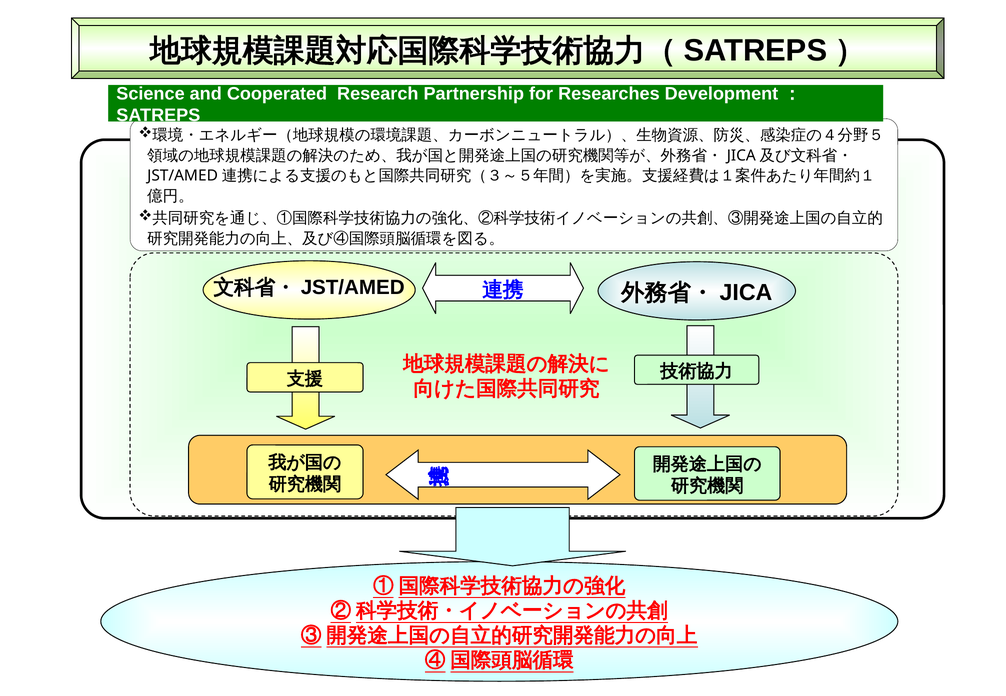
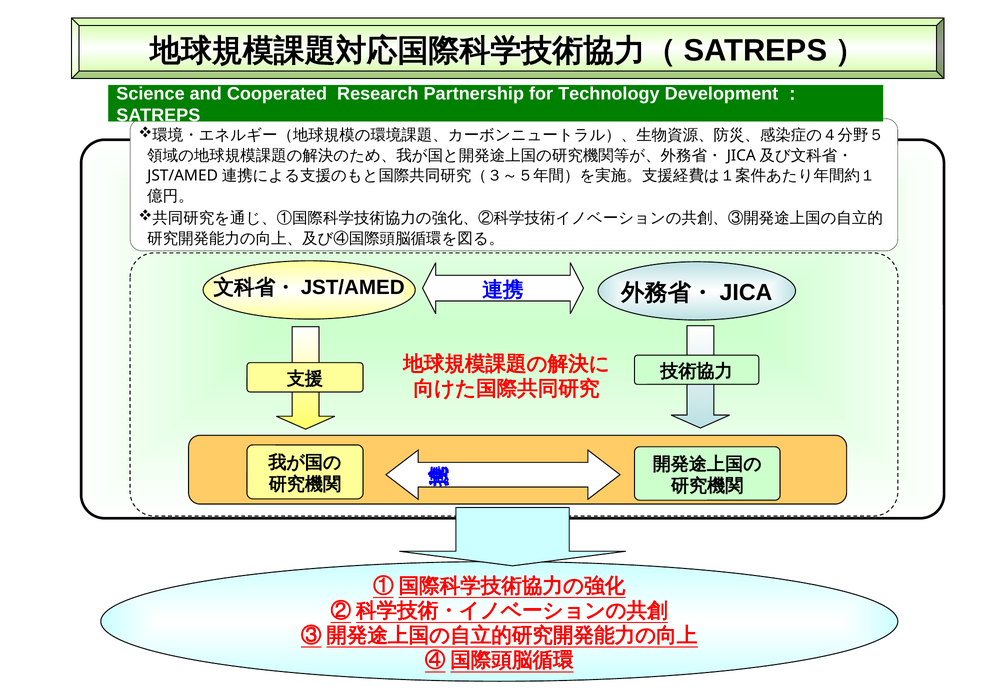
Researches: Researches -> Technology (609, 94)
